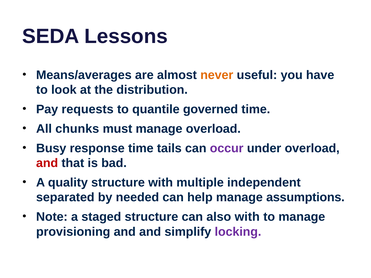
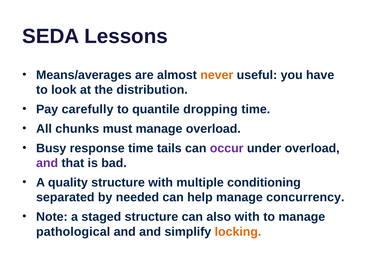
requests: requests -> carefully (88, 109)
governed: governed -> dropping (210, 109)
and colour: red -> purple (47, 163)
independent: independent -> conditioning (264, 183)
assumptions: assumptions -> concurrency (305, 198)
provisioning: provisioning -> pathological (73, 232)
locking colour: purple -> orange (238, 232)
